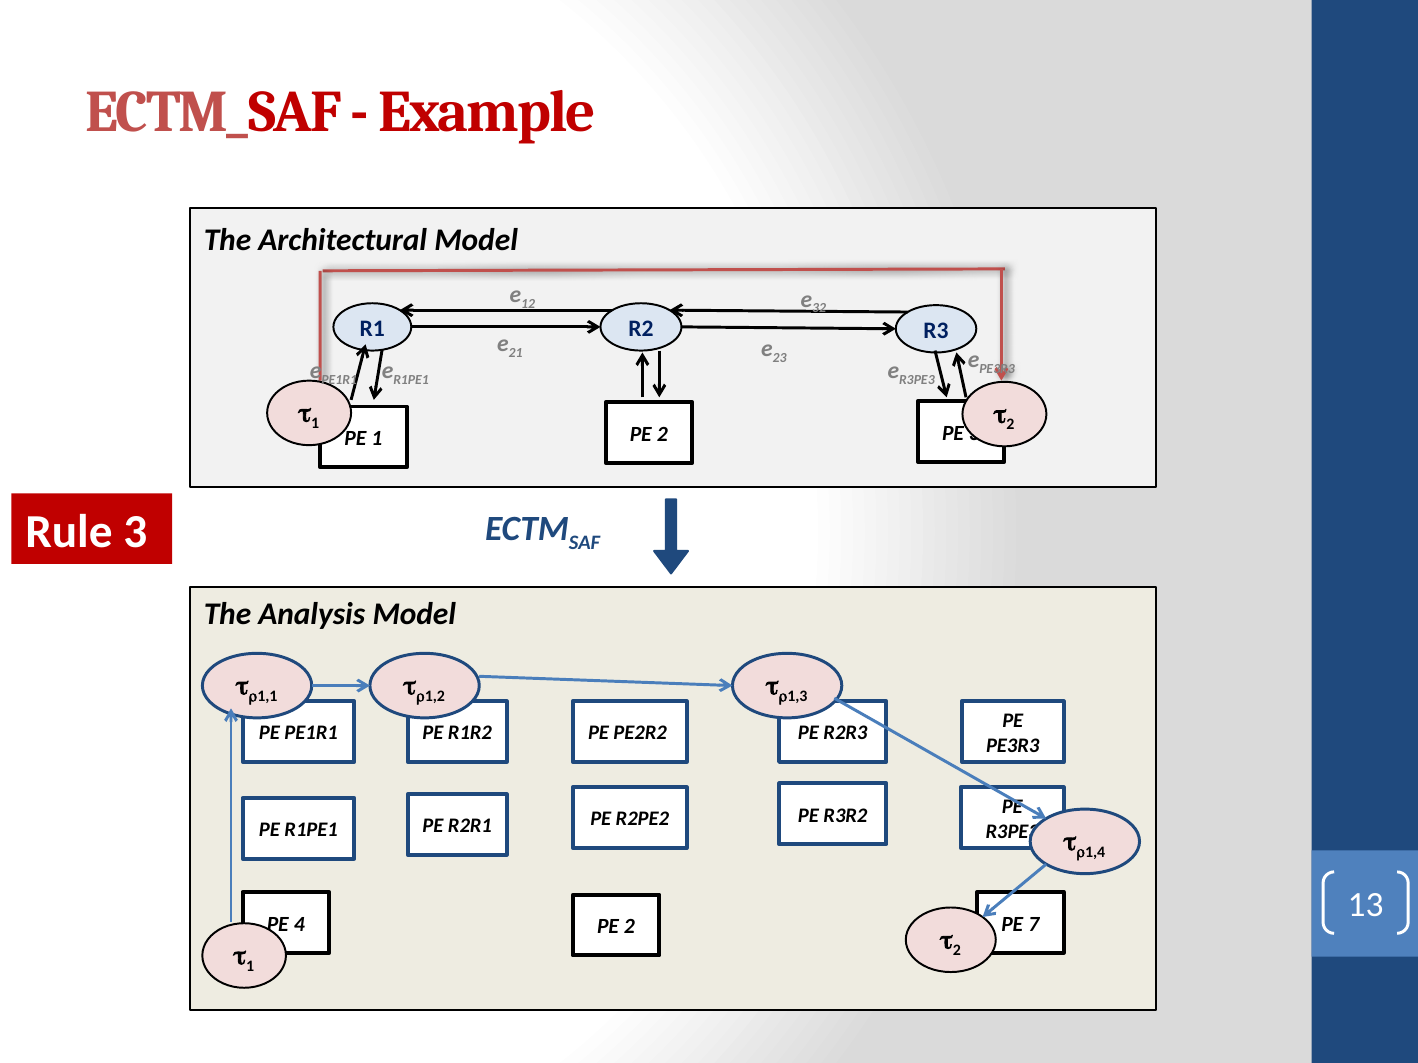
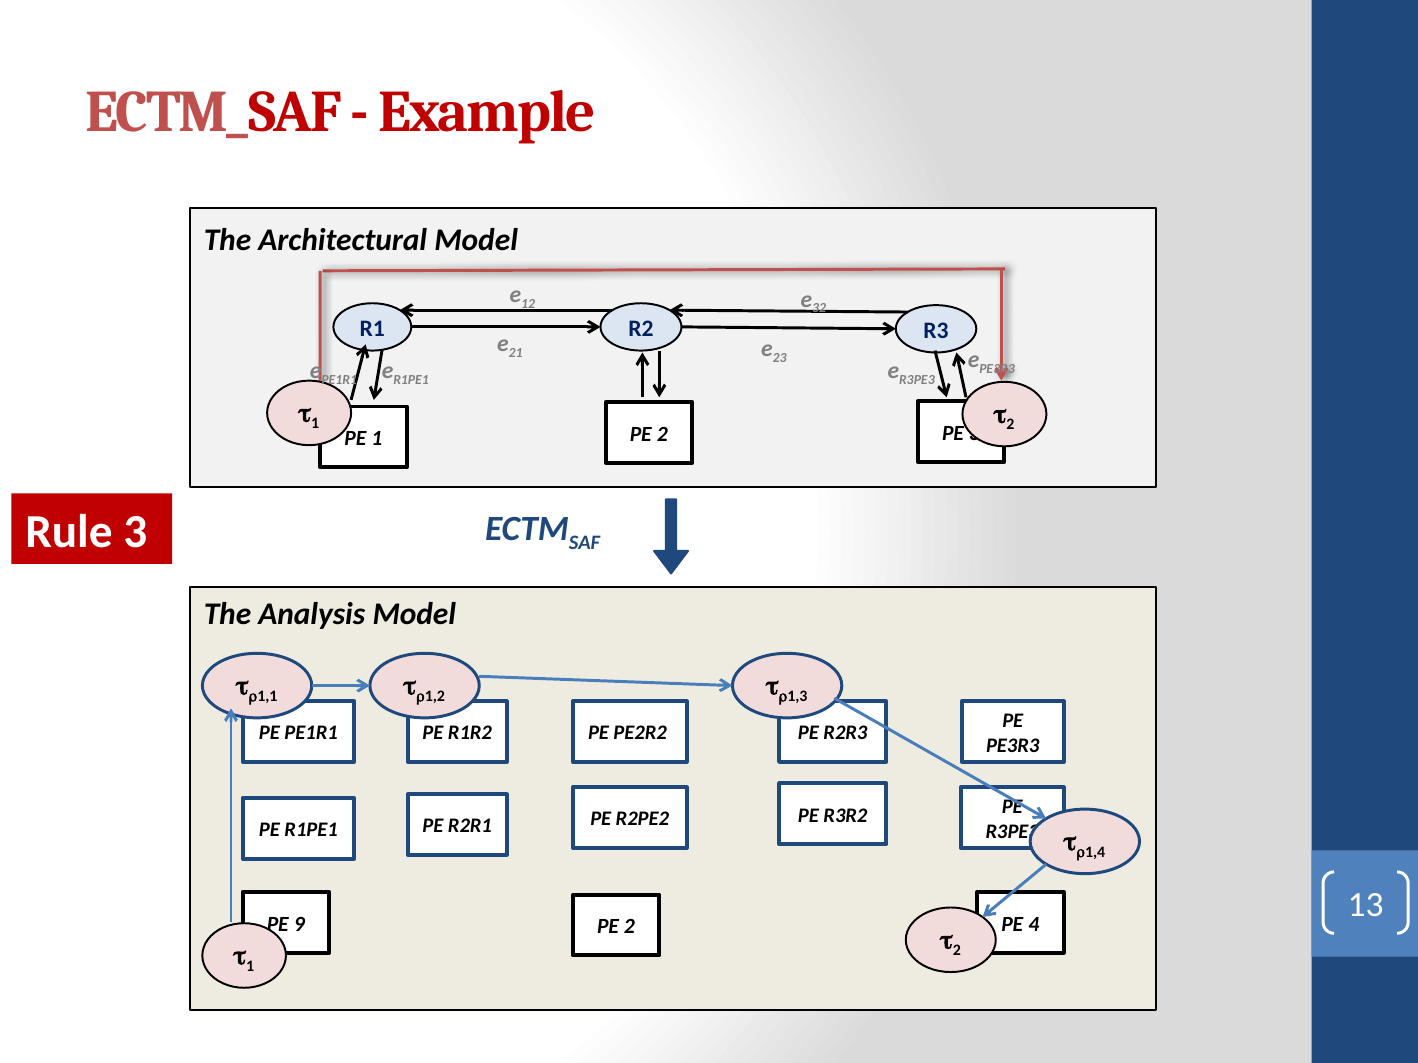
4: 4 -> 9 (299, 924)
7: 7 -> 4 (1034, 924)
